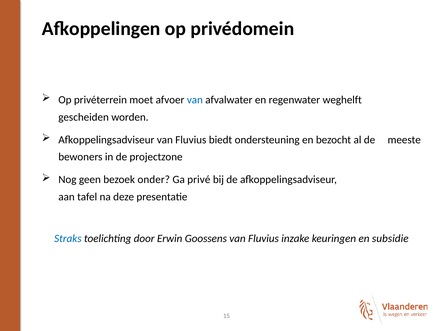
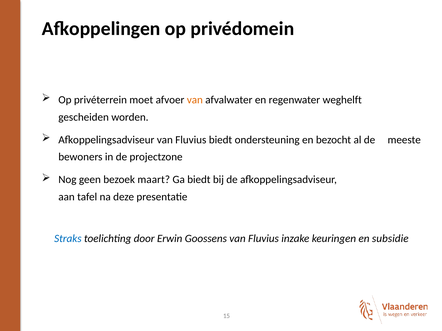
van colour: blue -> orange (195, 100)
onder: onder -> maart (154, 180)
Ga privé: privé -> biedt (199, 180)
